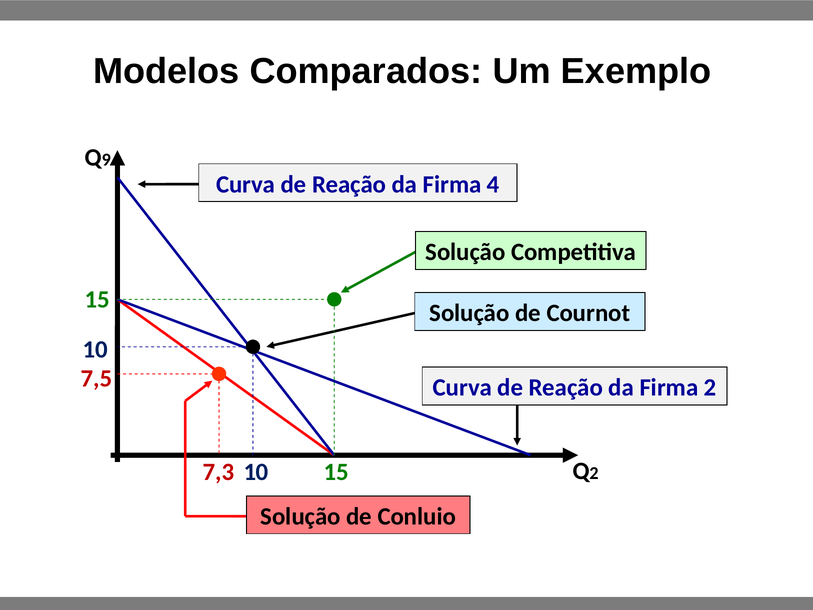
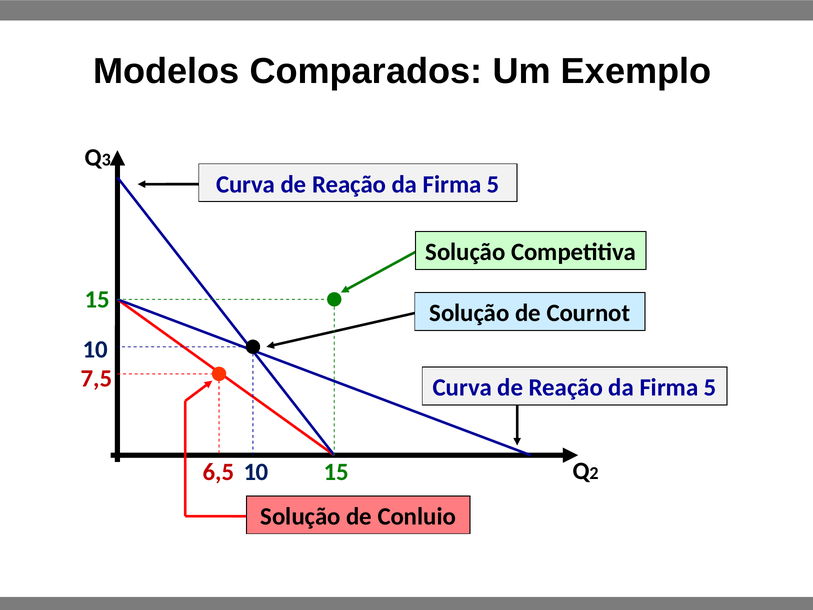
9: 9 -> 3 (106, 160)
4: 4 -> 5 (493, 184)
2: 2 -> 5 (710, 388)
7,3: 7,3 -> 6,5 (219, 472)
